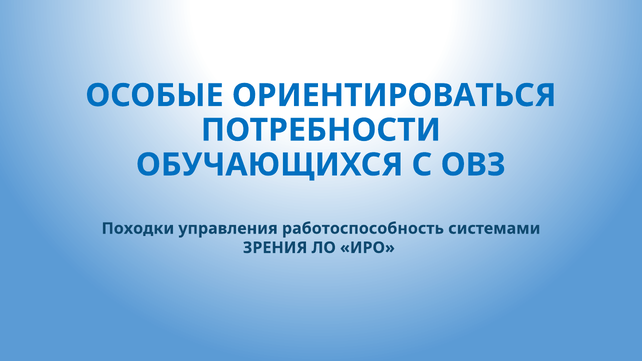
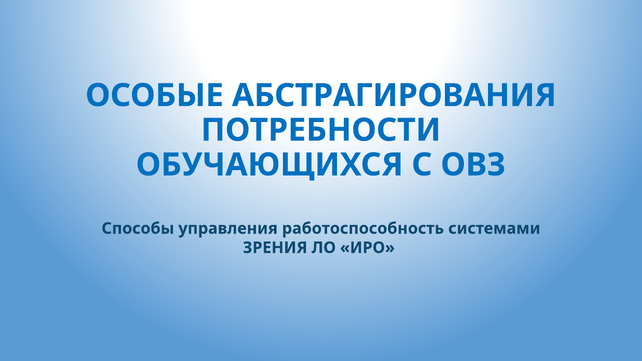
ОРИЕНТИРОВАТЬСЯ: ОРИЕНТИРОВАТЬСЯ -> АБСТРАГИРОВАНИЯ (394, 96)
Походки: Походки -> Способы (138, 229)
